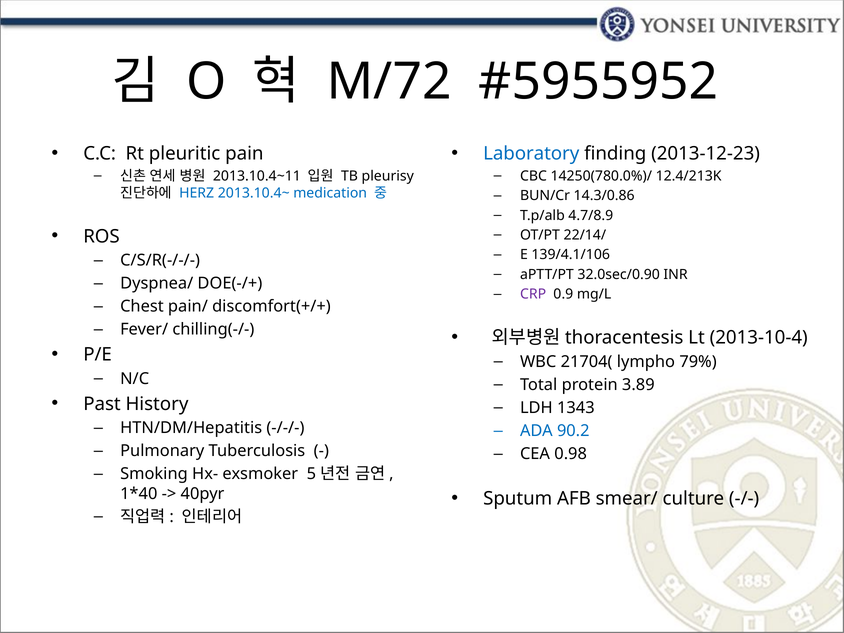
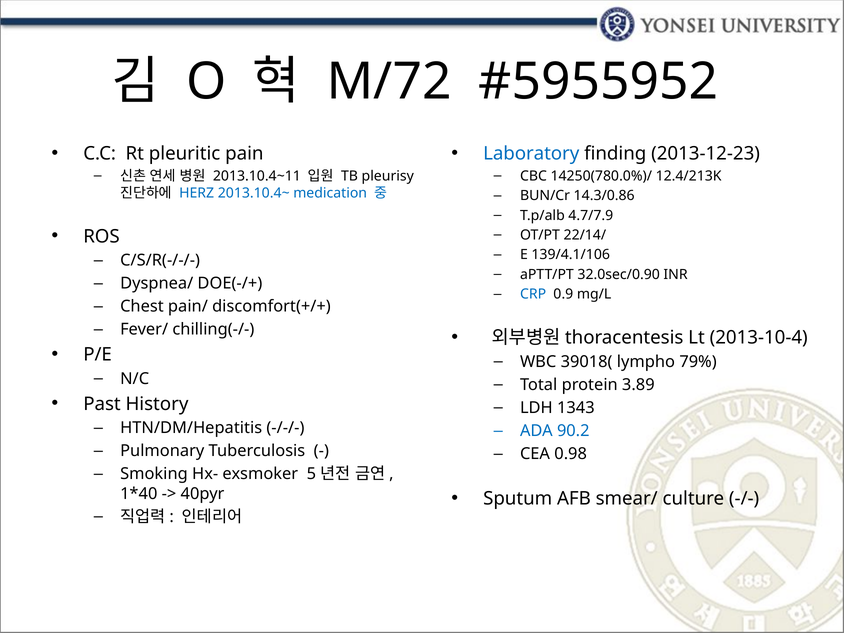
4.7/8.9: 4.7/8.9 -> 4.7/7.9 (591, 215)
CRP colour: purple -> blue (533, 294)
21704(: 21704( -> 39018( (587, 362)
